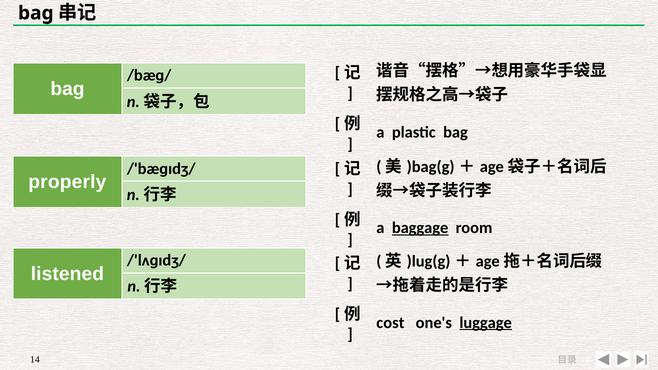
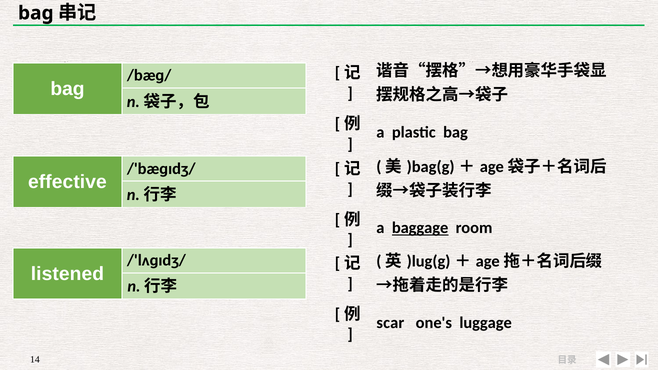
properly: properly -> effective (67, 182)
cost: cost -> scar (390, 323)
luggage underline: present -> none (486, 323)
